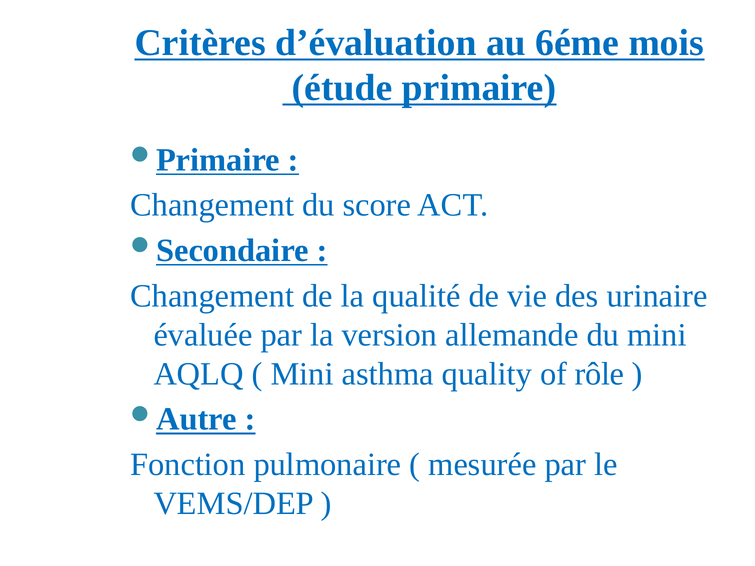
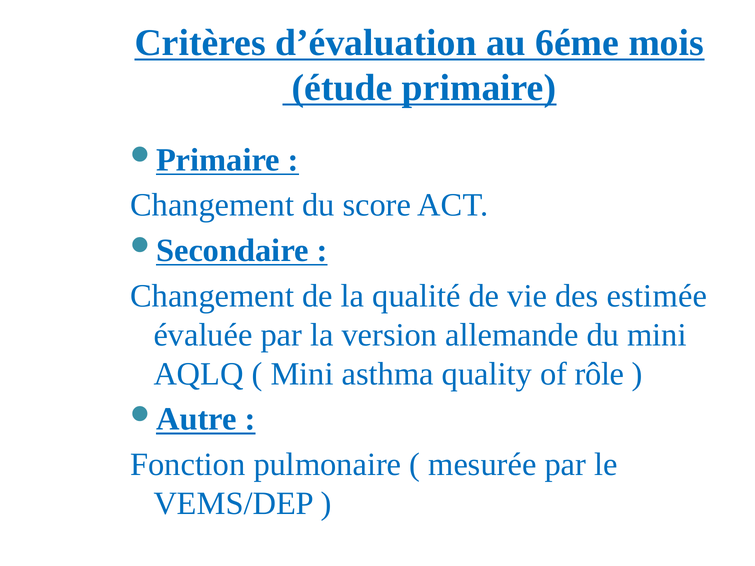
urinaire: urinaire -> estimée (657, 296)
